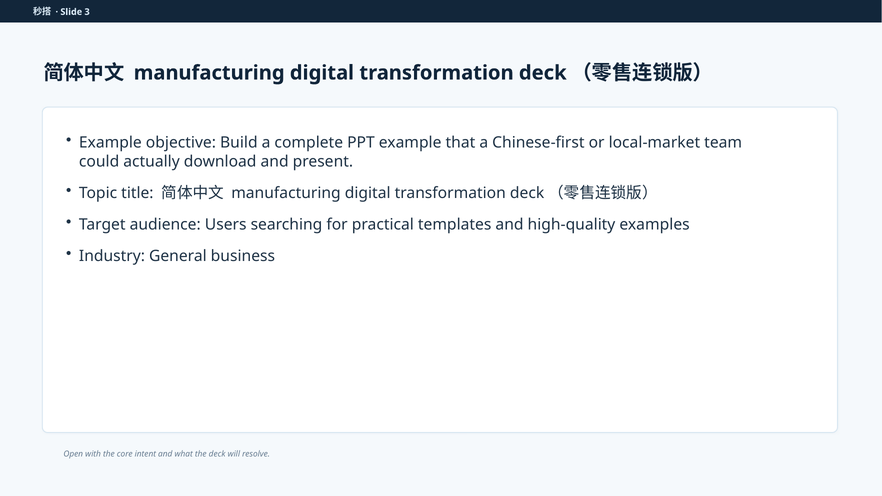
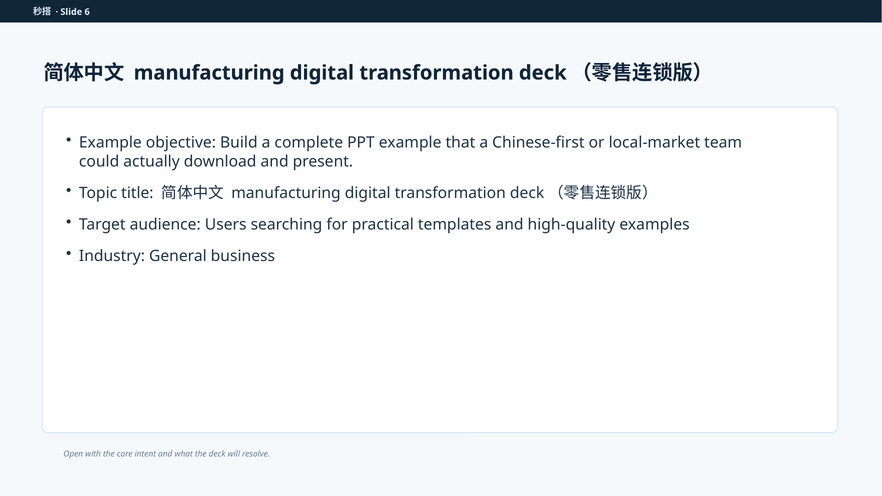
3: 3 -> 6 (87, 12)
